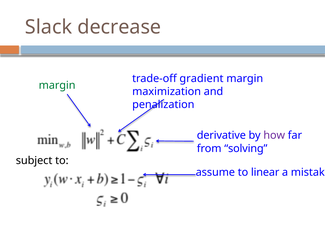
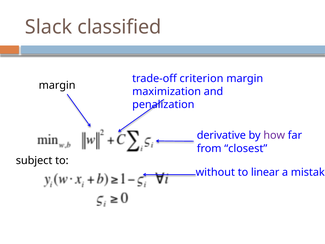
decrease: decrease -> classified (119, 27)
gradient: gradient -> criterion (201, 79)
margin colour: green -> black (57, 85)
solving: solving -> closest (246, 148)
assume: assume -> without (215, 172)
